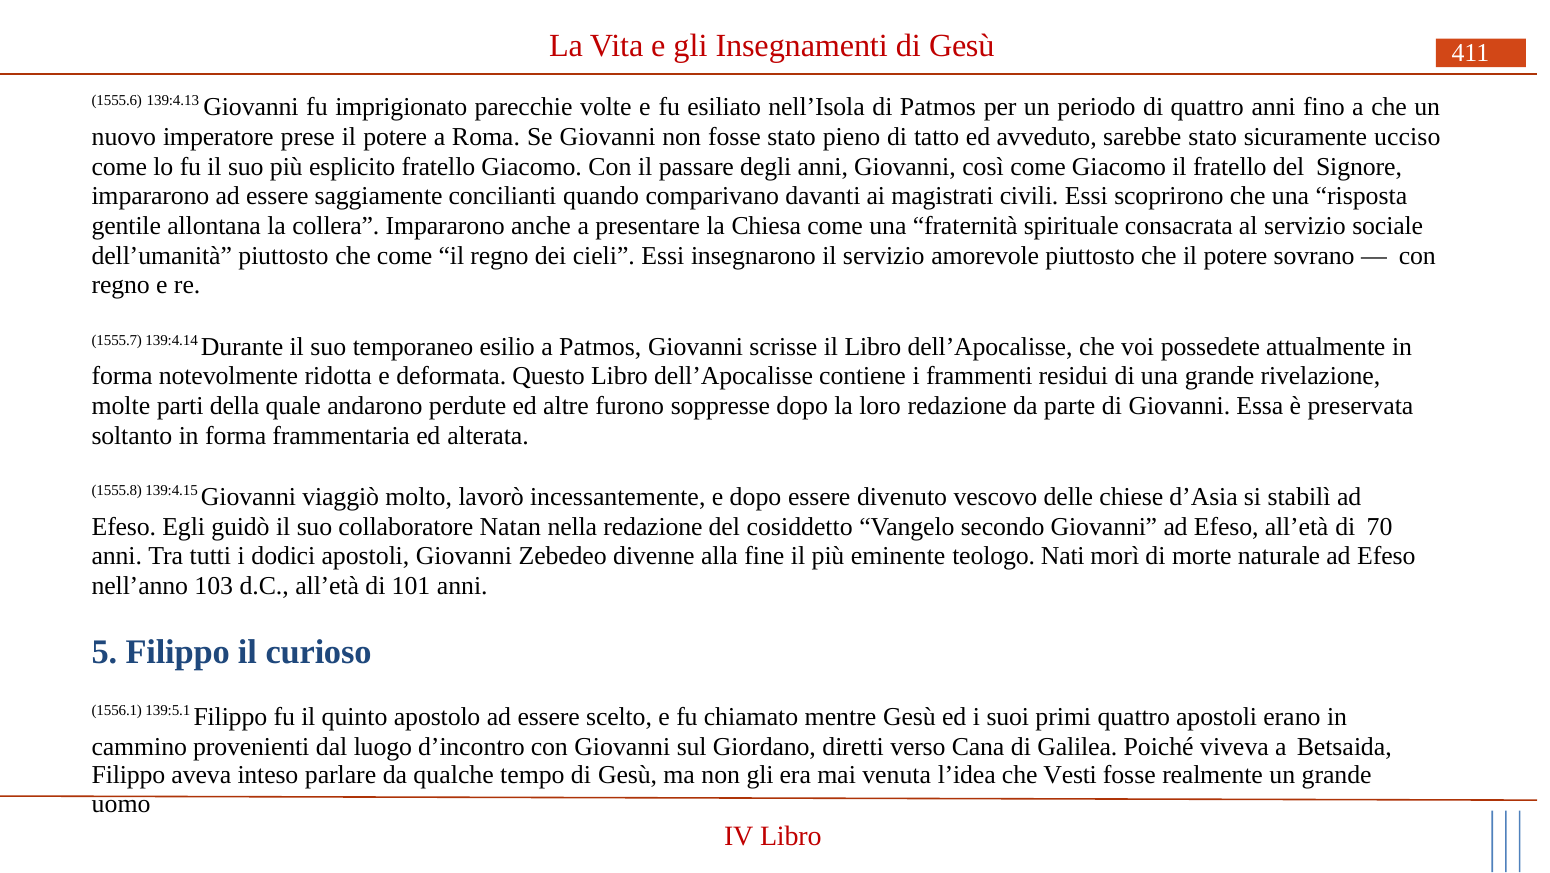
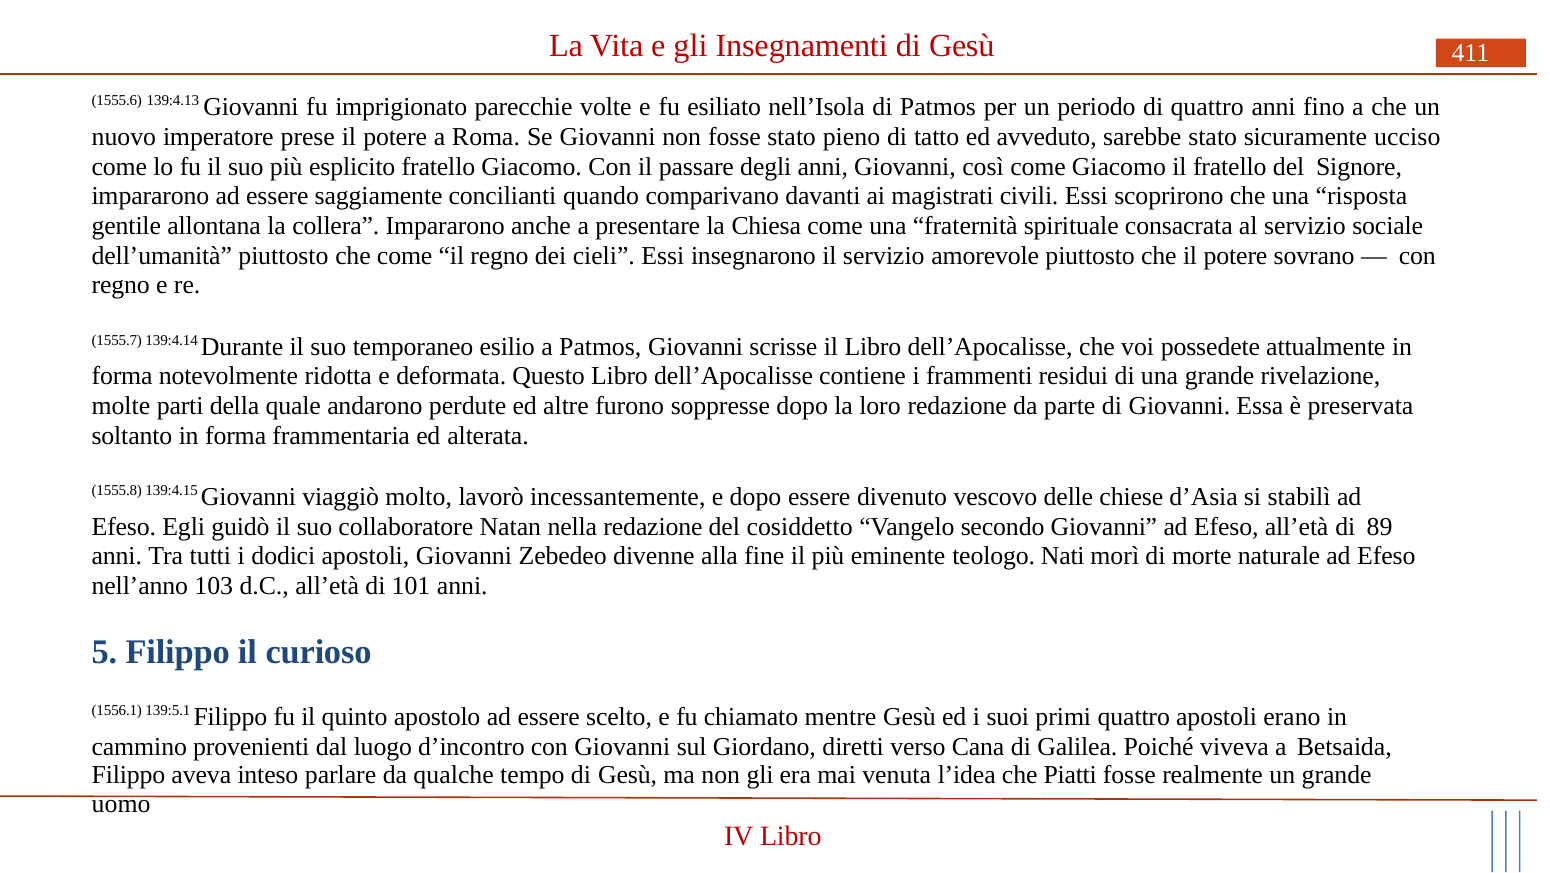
70: 70 -> 89 (1380, 527)
Vesti: Vesti -> Piatti (1070, 775)
